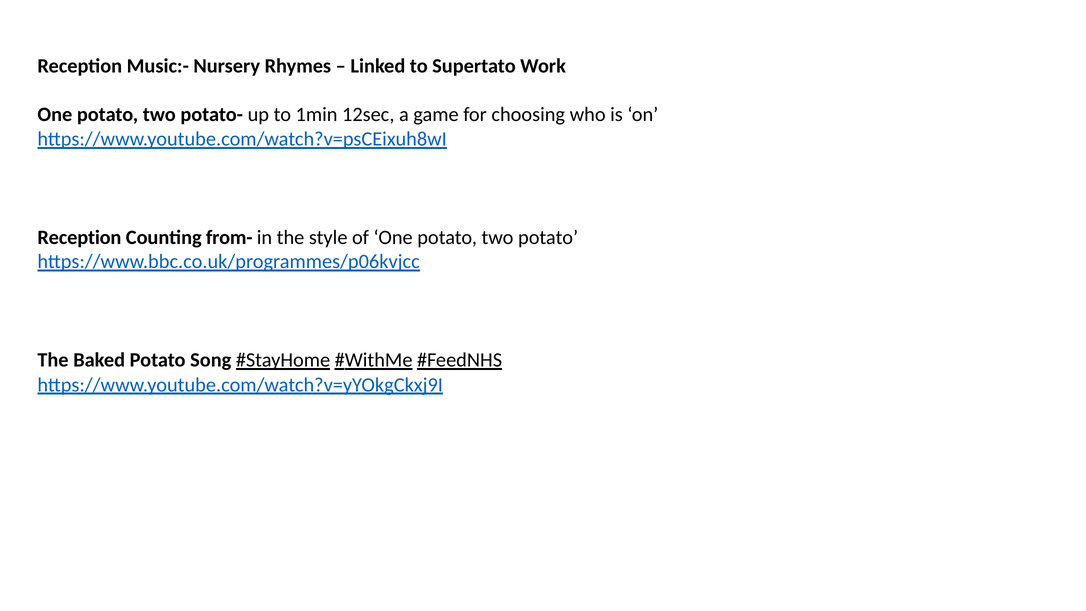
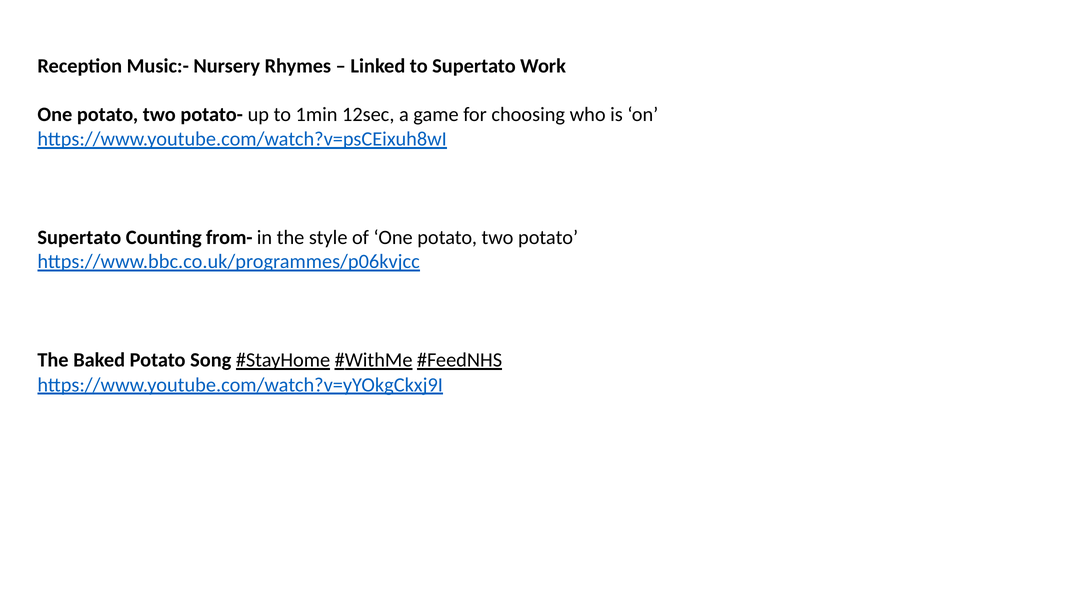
Reception: Reception -> Supertato (79, 237)
